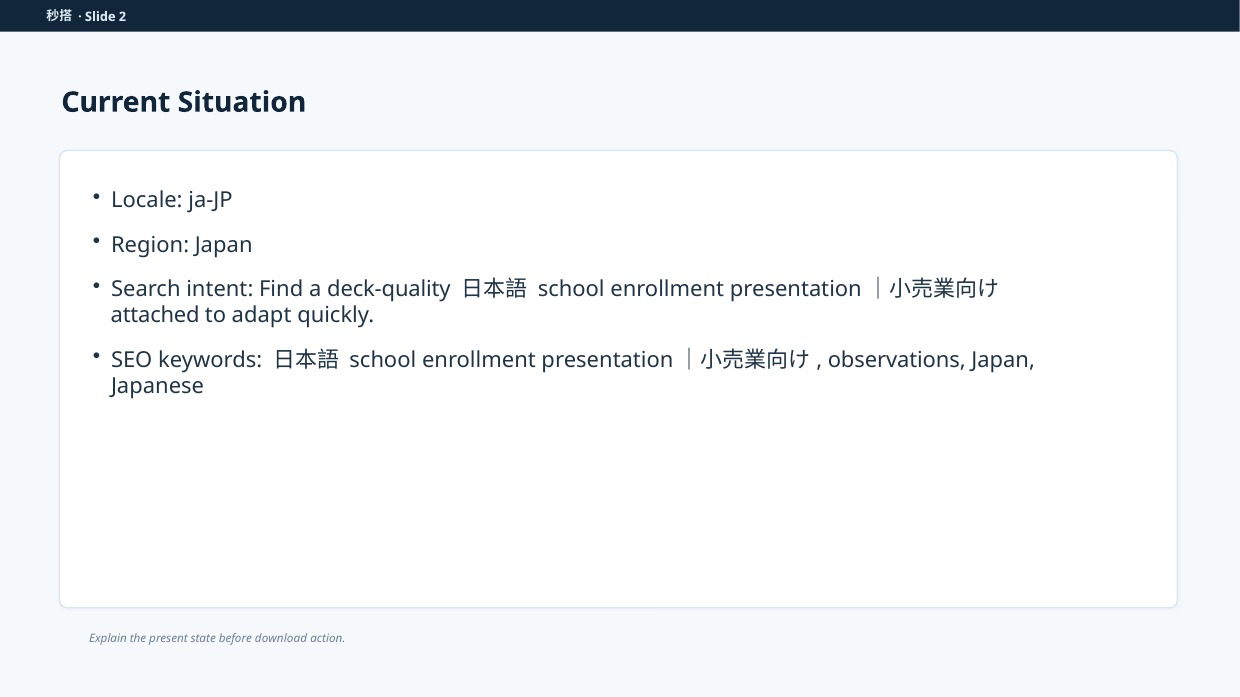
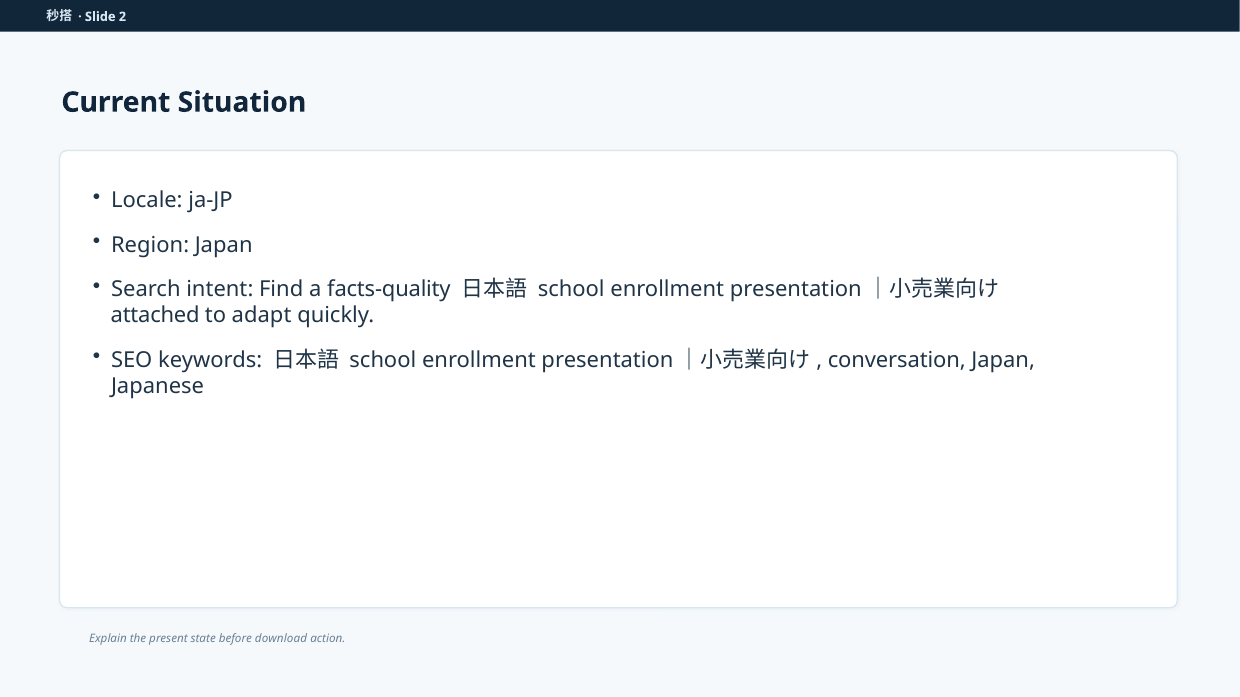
deck-quality: deck-quality -> facts-quality (389, 290)
observations: observations -> conversation (897, 360)
